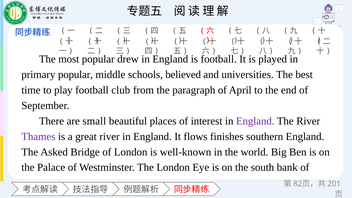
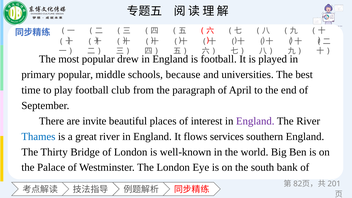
believed: believed -> because (183, 75)
small: small -> invite (94, 121)
Thames colour: purple -> blue (38, 136)
finishes: finishes -> services (227, 136)
Asked: Asked -> Thirty (54, 152)
